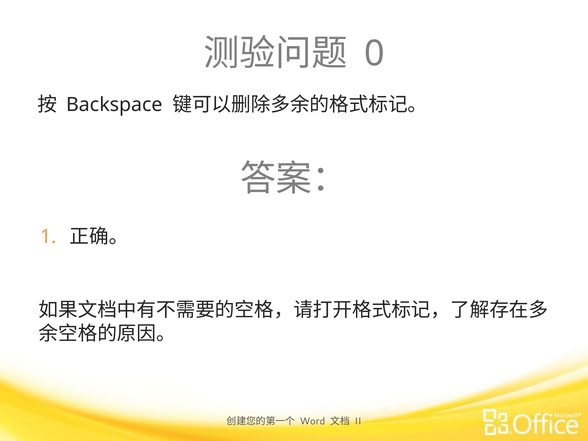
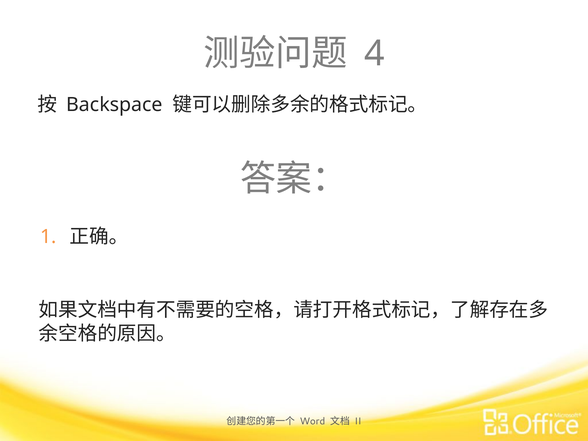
0: 0 -> 4 (374, 54)
